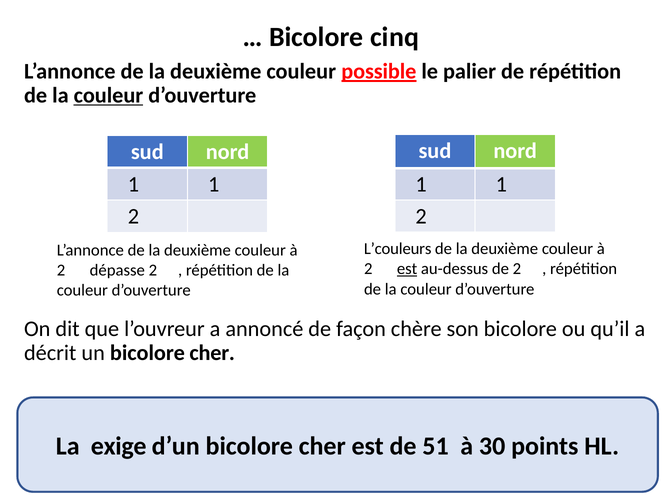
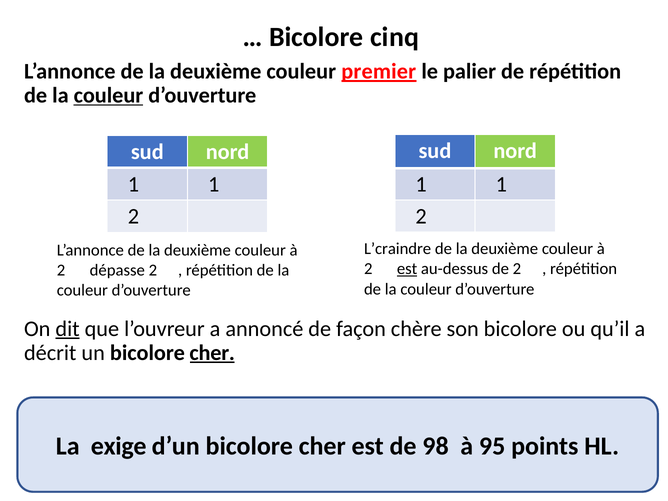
possible: possible -> premier (379, 71)
L’couleurs: L’couleurs -> L’craindre (398, 249)
dit underline: none -> present (68, 329)
cher underline: none -> present (212, 353)
51: 51 -> 98 (436, 446)
30: 30 -> 95 (492, 446)
